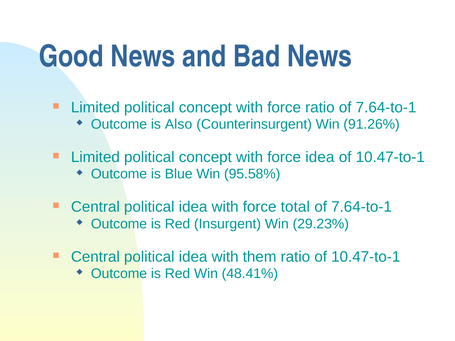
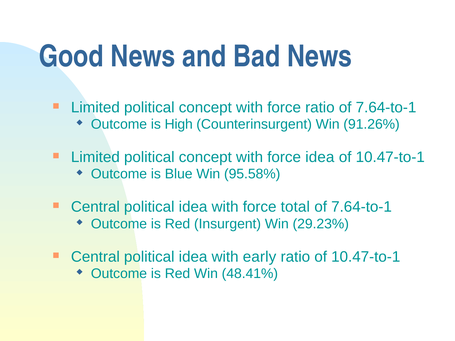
Also: Also -> High (179, 124)
them: them -> early (260, 257)
